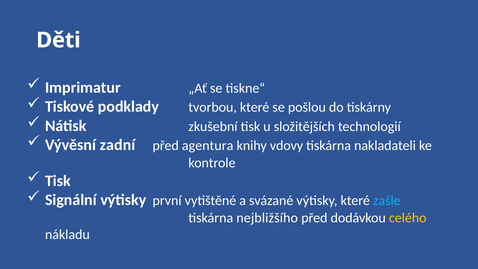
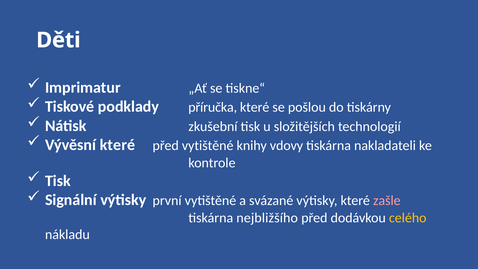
tvorbou: tvorbou -> příručka (213, 107)
Vývěsní zadní: zadní -> které (117, 145)
před agentura: agentura -> vytištěné (208, 146)
zašle colour: light blue -> pink (387, 201)
